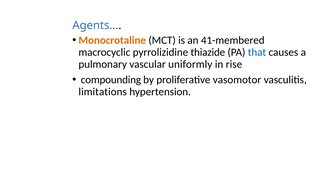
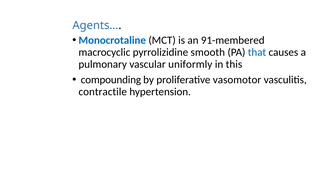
Monocrotaline colour: orange -> blue (112, 40)
41-membered: 41-membered -> 91-membered (233, 40)
thiazide: thiazide -> smooth (208, 52)
rise: rise -> this (234, 64)
limitations: limitations -> contractile (103, 92)
